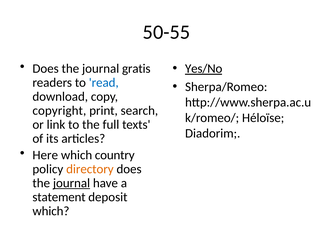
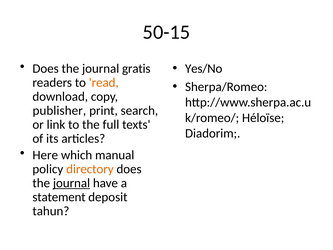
50-55: 50-55 -> 50-15 (166, 32)
Yes/No underline: present -> none (204, 69)
read colour: blue -> orange (104, 83)
copyright: copyright -> publisher (59, 111)
country: country -> manual (115, 155)
which: which -> tahun (51, 211)
